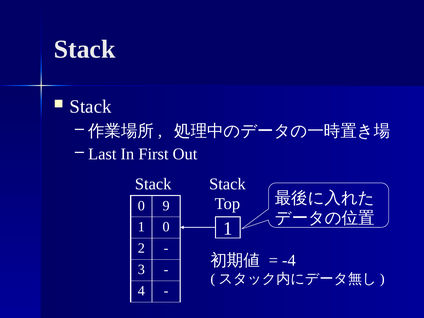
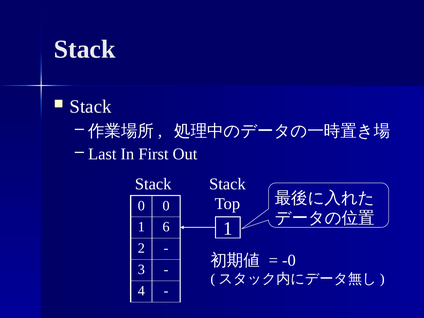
0 9: 9 -> 0 (166, 206)
1 0: 0 -> 6 (166, 227)
-4: -4 -> -0 (289, 260)
